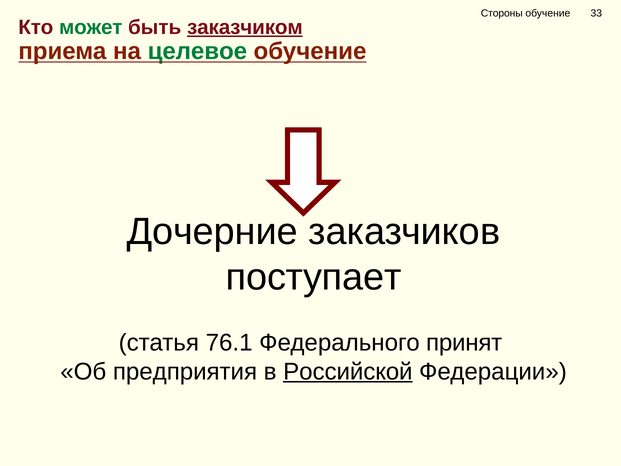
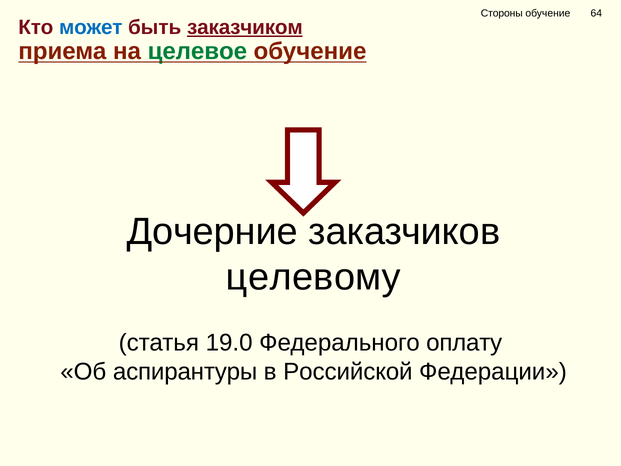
33: 33 -> 64 (596, 13)
может colour: green -> blue (91, 27)
поступает: поступает -> целевому (313, 277)
76.1: 76.1 -> 19.0 (229, 342)
принят: принят -> оплату (464, 342)
предприятия: предприятия -> аспирантуры (185, 371)
Российской underline: present -> none (348, 371)
